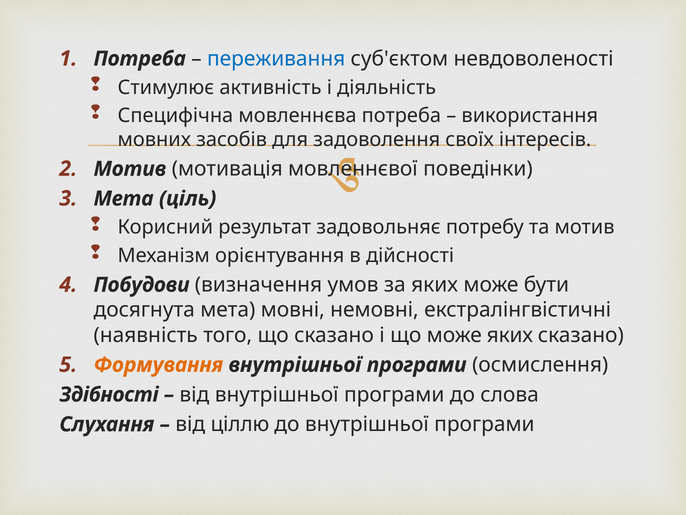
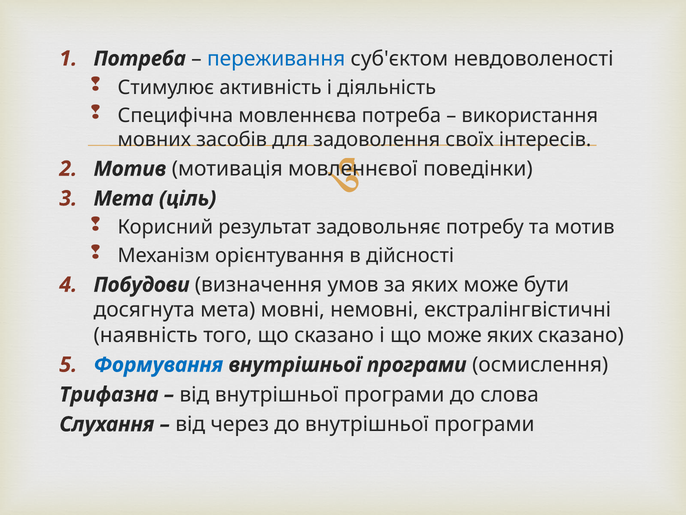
Формування colour: orange -> blue (158, 365)
Здібності: Здібності -> Трифазна (109, 394)
ціллю: ціллю -> через (240, 424)
